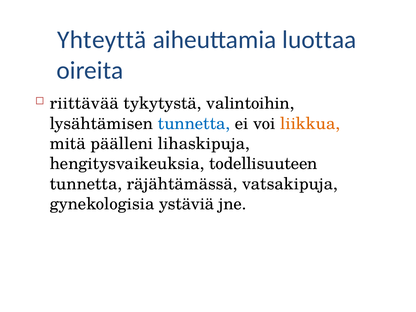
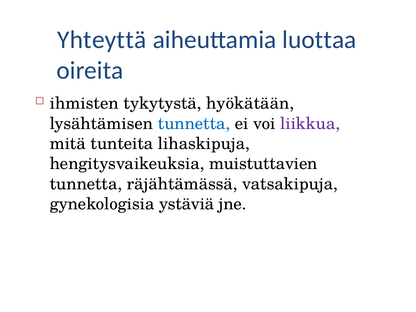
riittävää: riittävää -> ihmisten (84, 103)
valintoihin: valintoihin -> hyökätään (250, 103)
liikkua colour: orange -> purple (310, 123)
päälleni: päälleni -> tunteita (122, 144)
todellisuuteen: todellisuuteen -> muistuttavien (263, 164)
